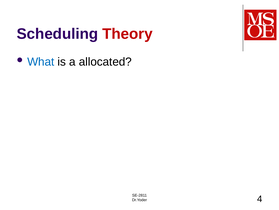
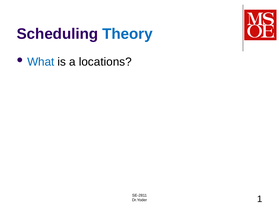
Theory colour: red -> blue (127, 34)
allocated: allocated -> locations (105, 62)
4: 4 -> 1 (260, 198)
